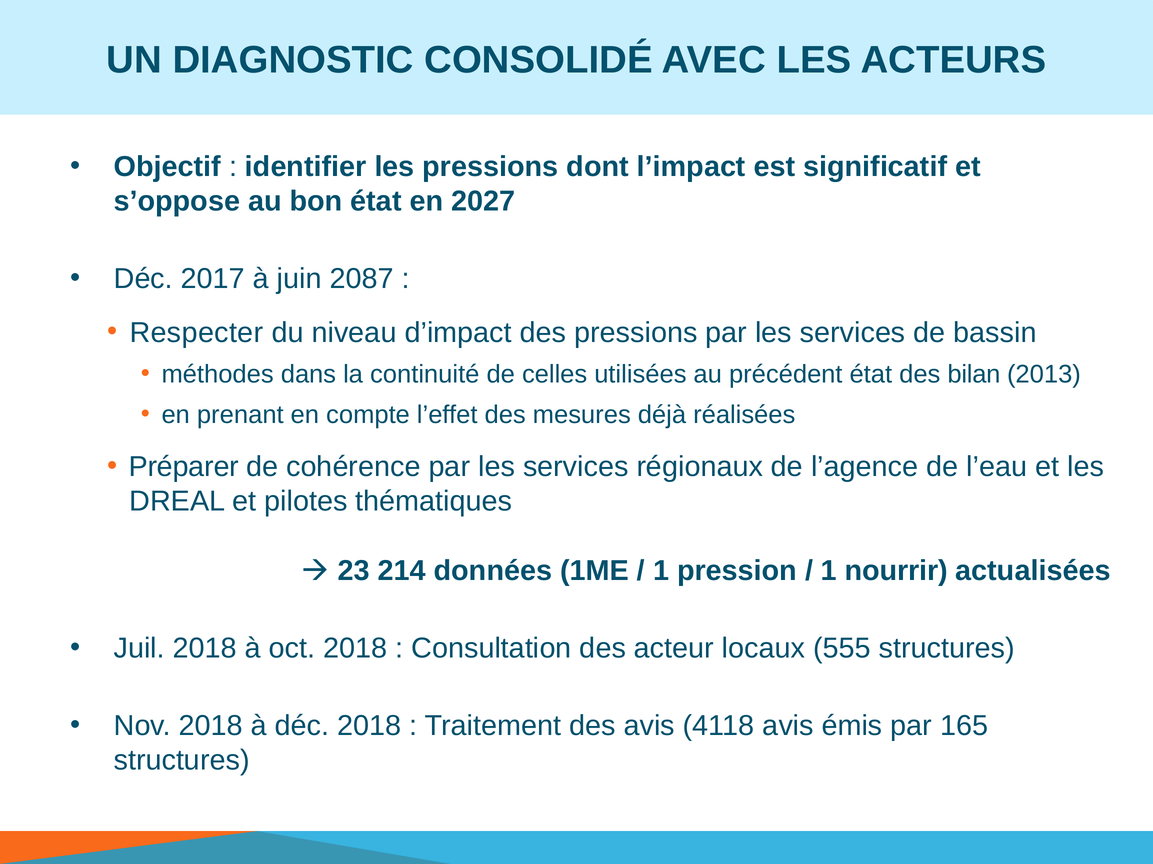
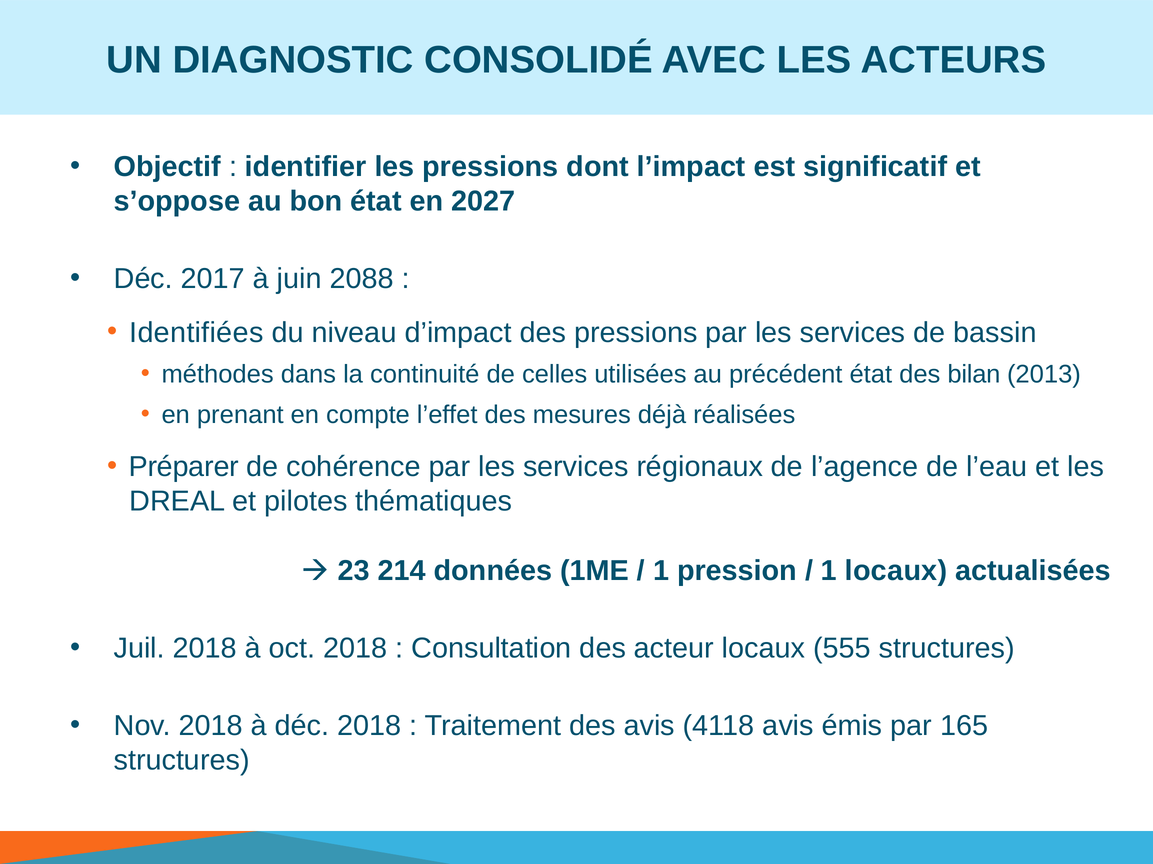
2087: 2087 -> 2088 (362, 279)
Respecter: Respecter -> Identifiées (196, 333)
1 nourrir: nourrir -> locaux (896, 571)
